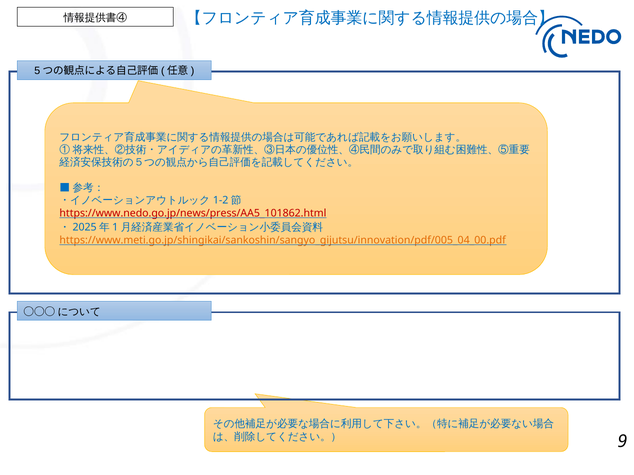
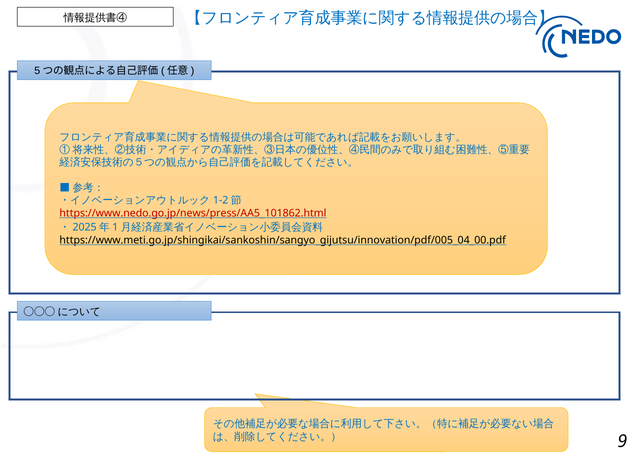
https://www.meti.go.jp/shingikai/sankoshin/sangyo_gijutsu/innovation/pdf/005_04_00.pdf colour: orange -> black (283, 240)
